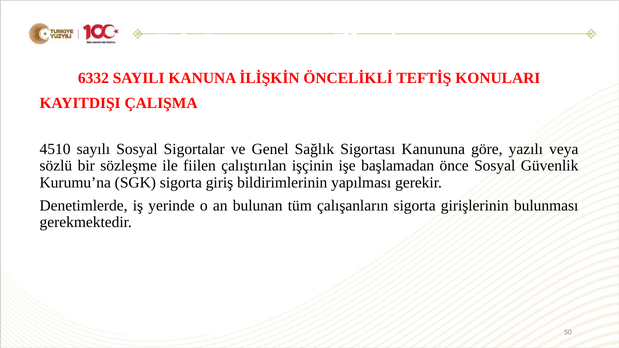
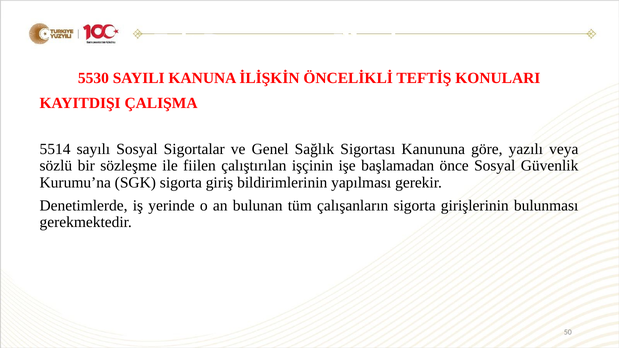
6332: 6332 -> 5530 (93, 78)
4510: 4510 -> 5514 (55, 149)
